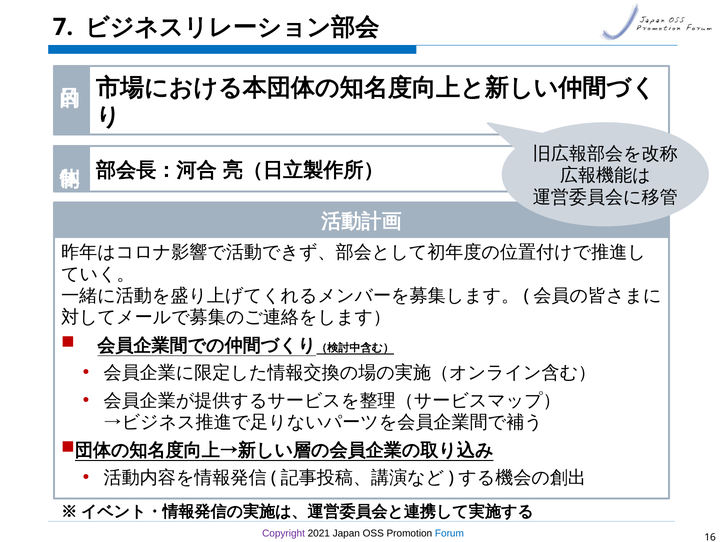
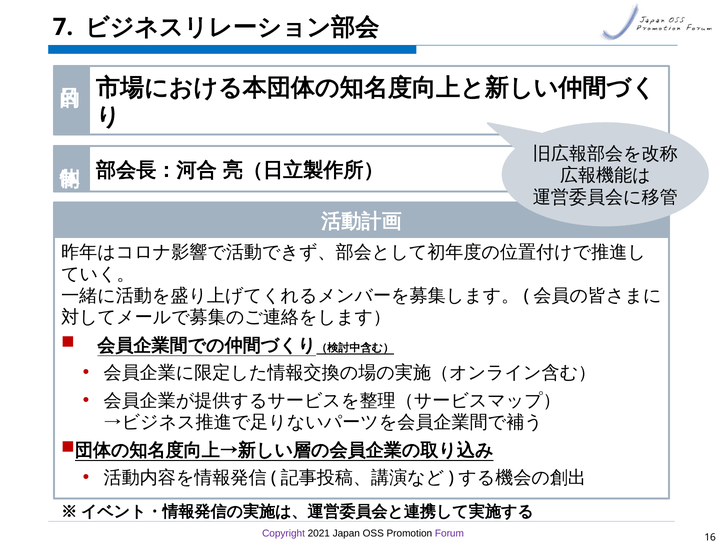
Forum colour: blue -> purple (449, 534)
